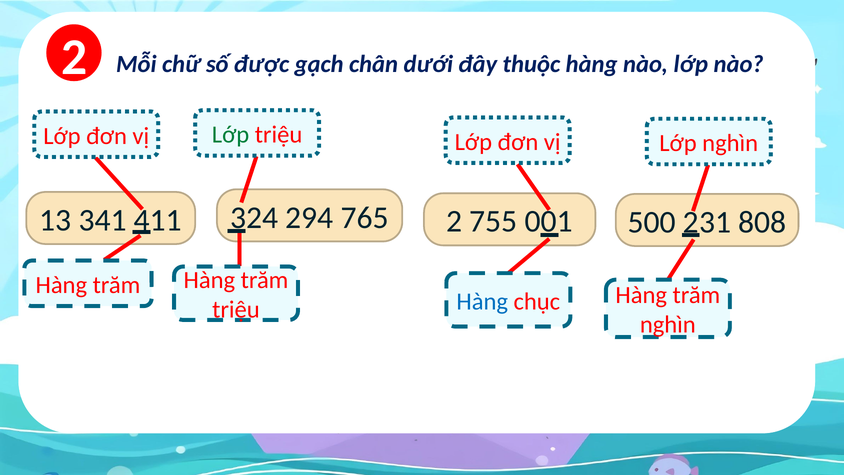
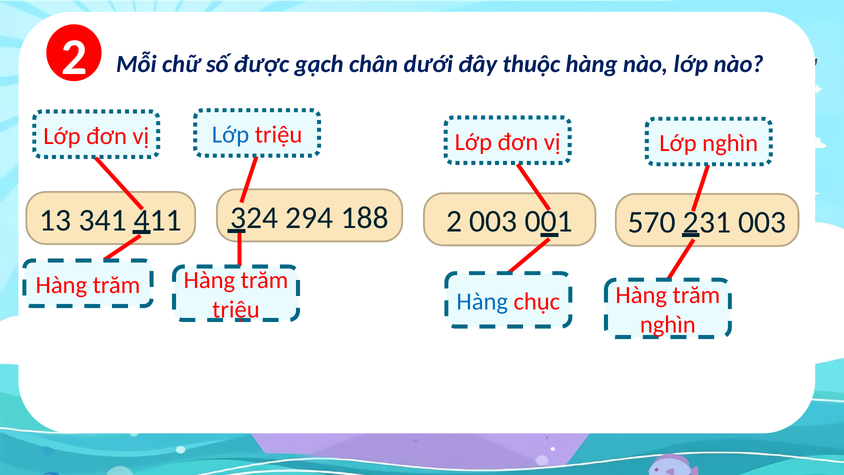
Lớp colour: green -> blue (231, 135)
765: 765 -> 188 (365, 217)
2 755: 755 -> 003 (493, 221)
500: 500 -> 570 (652, 222)
808: 808 -> 003 (762, 222)
